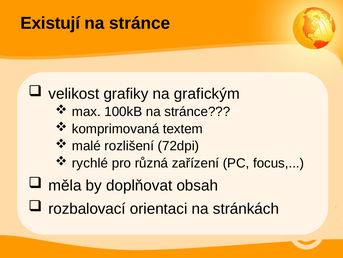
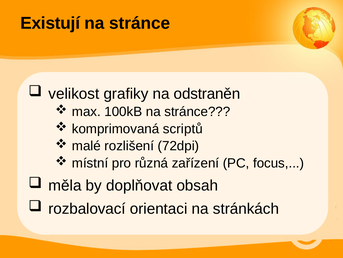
grafickým: grafickým -> odstraněn (207, 94)
textem: textem -> scriptů (183, 129)
rychlé: rychlé -> místní (90, 163)
